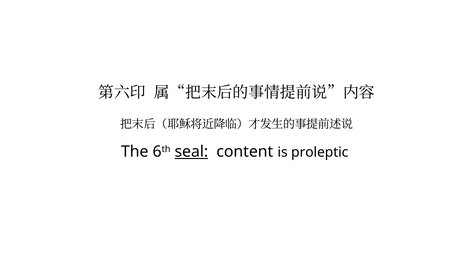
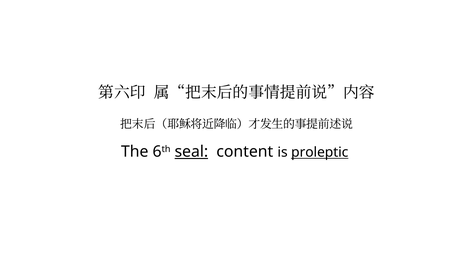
proleptic underline: none -> present (320, 152)
